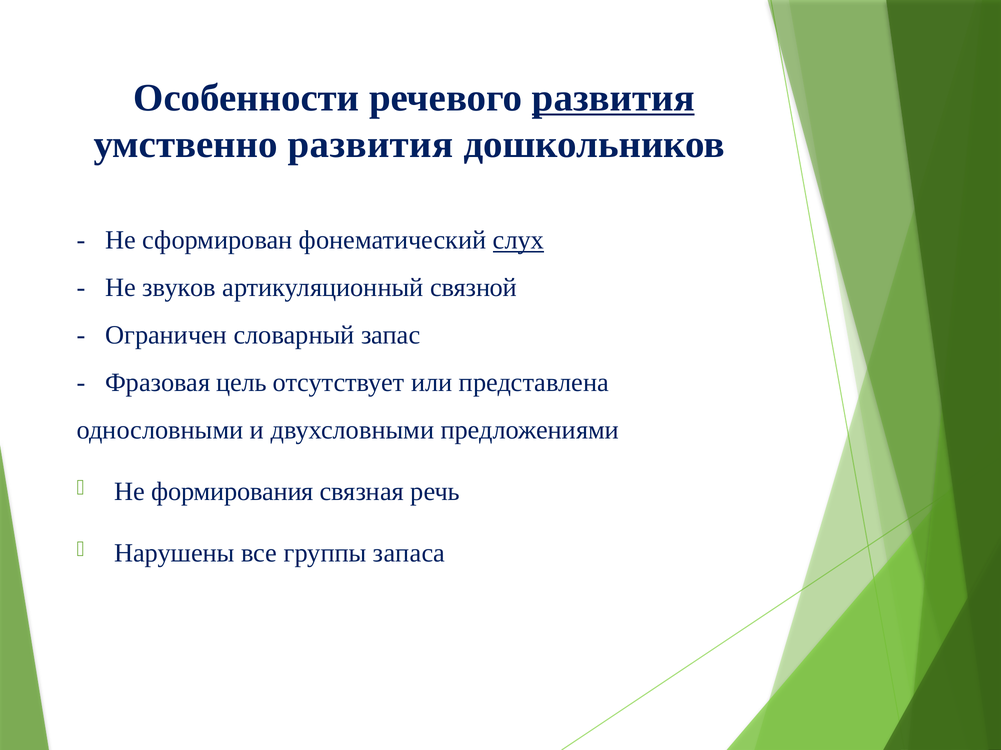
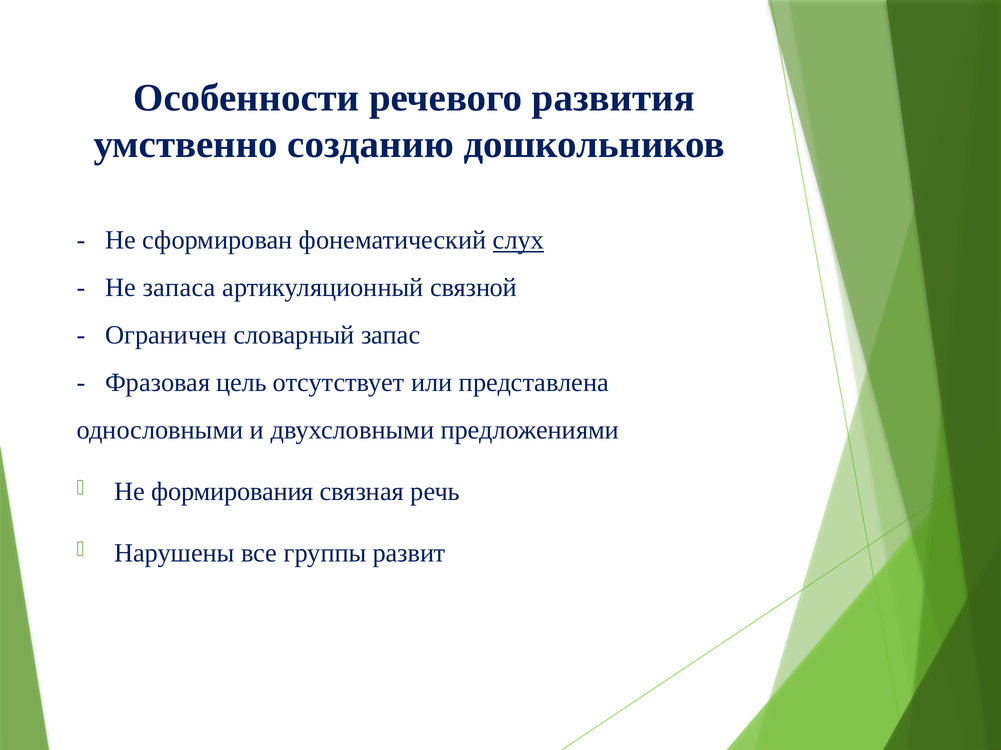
развития underline: present -> none (613, 98)
умственно развития: развития -> созданию (371, 145)
звуков: звуков -> запаса (179, 288)
запаса: запаса -> развит (409, 554)
